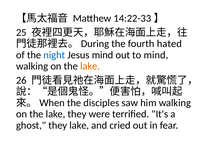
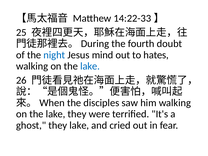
hated: hated -> doubt (169, 44)
to mind: mind -> hates (156, 55)
lake colour: orange -> blue (90, 66)
